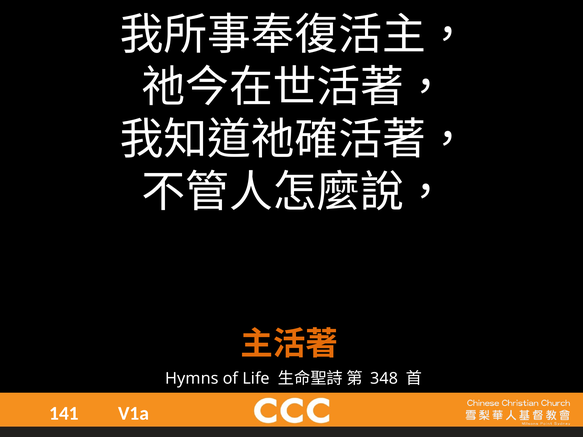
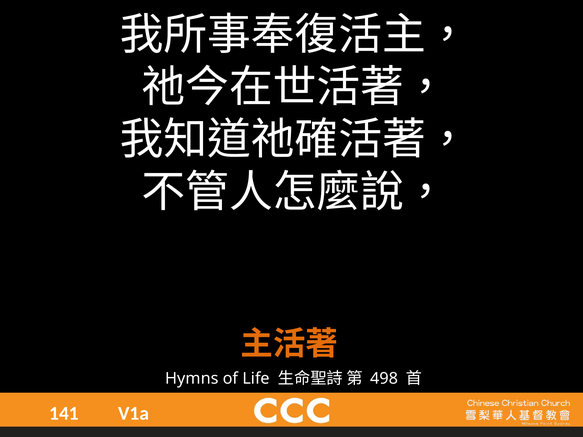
348: 348 -> 498 (384, 379)
